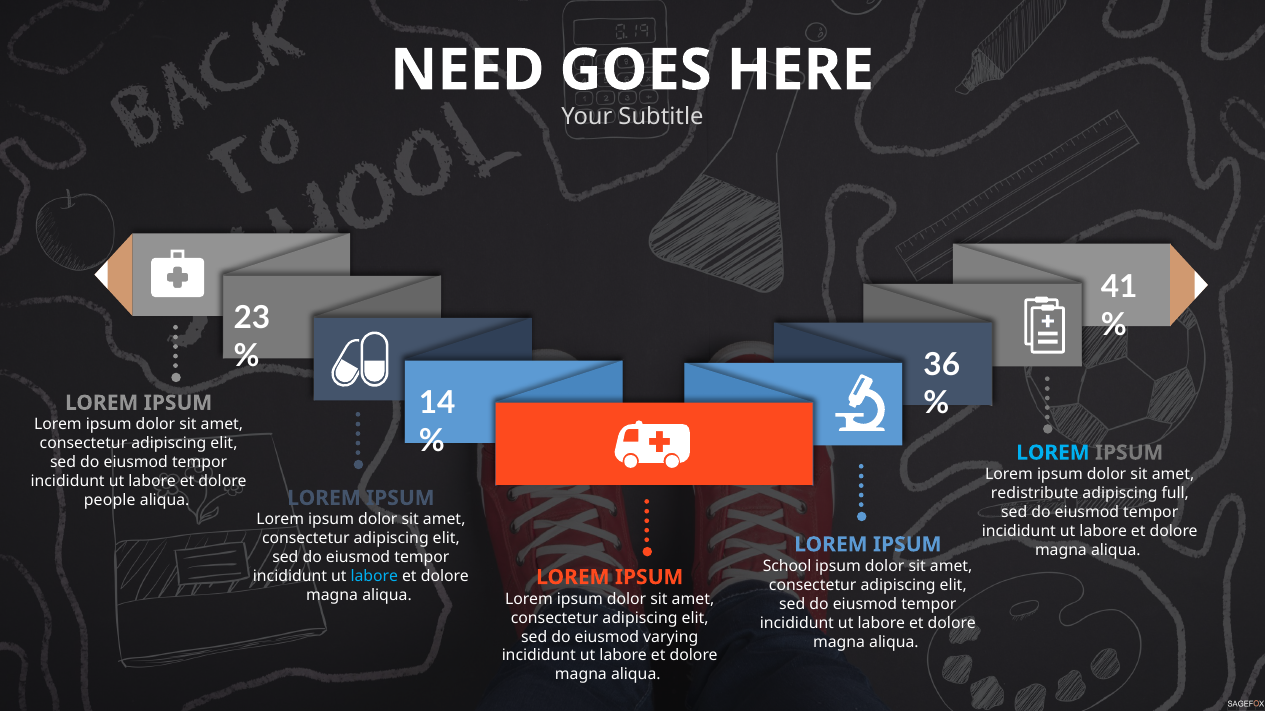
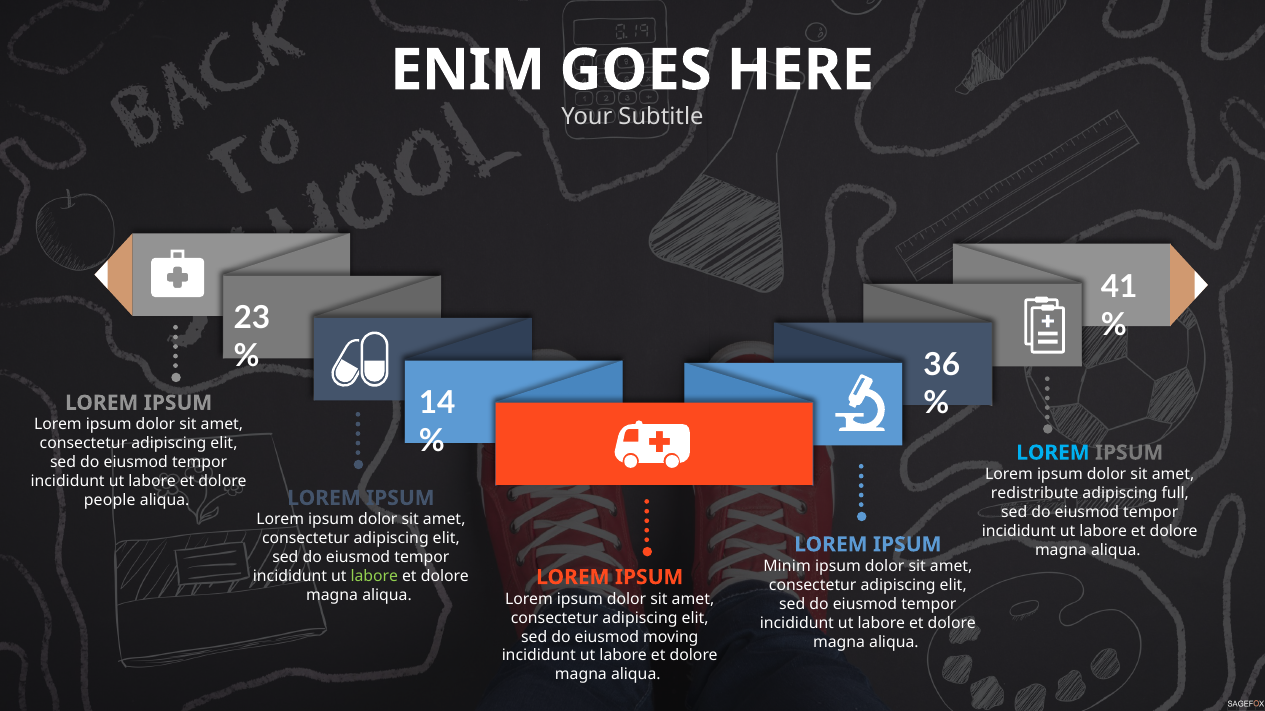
NEED: NEED -> ENIM (468, 70)
School: School -> Minim (787, 567)
labore colour: light blue -> light green (374, 577)
varying: varying -> moving (671, 637)
